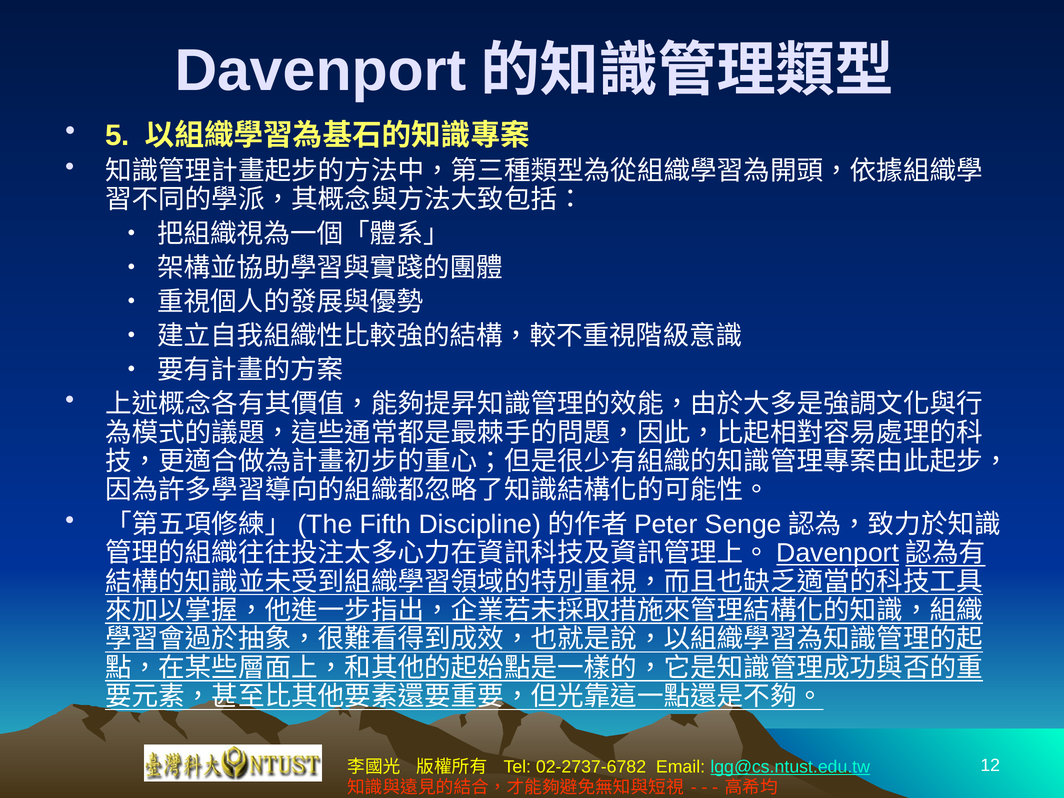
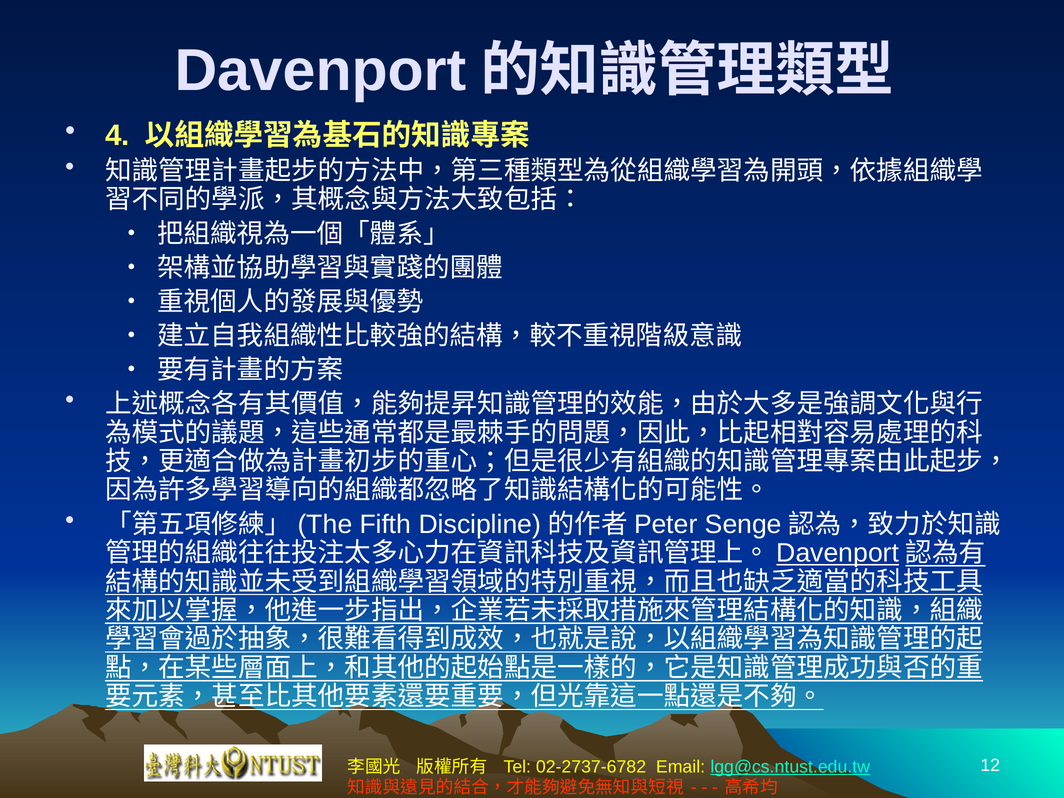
5: 5 -> 4 (117, 135)
